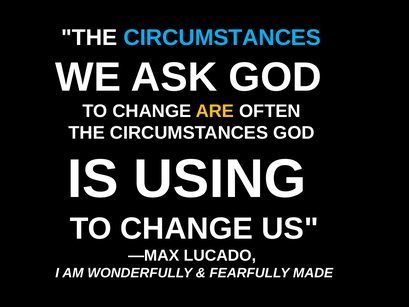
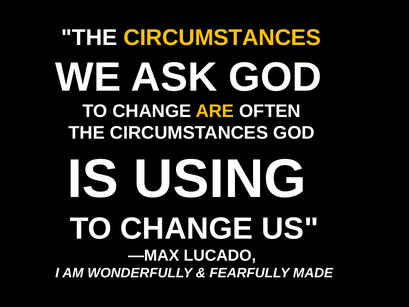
CIRCUMSTANCES colour: light blue -> yellow (222, 38)
